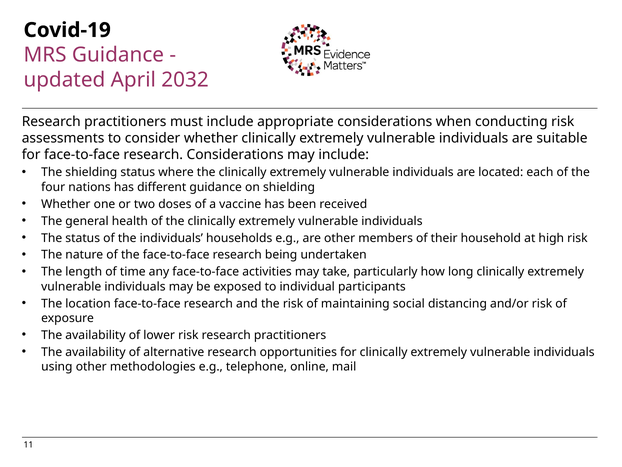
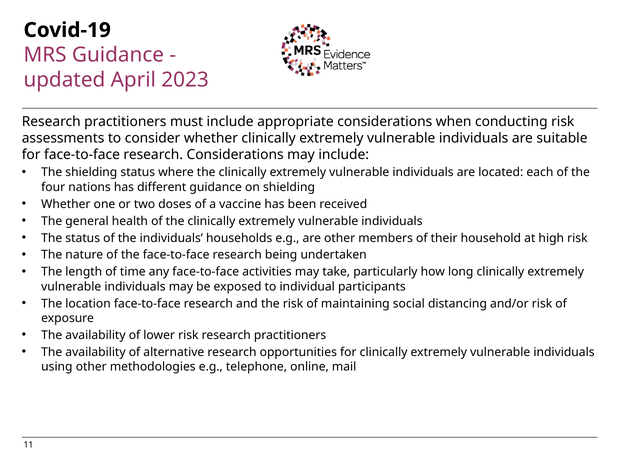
2032: 2032 -> 2023 (185, 80)
